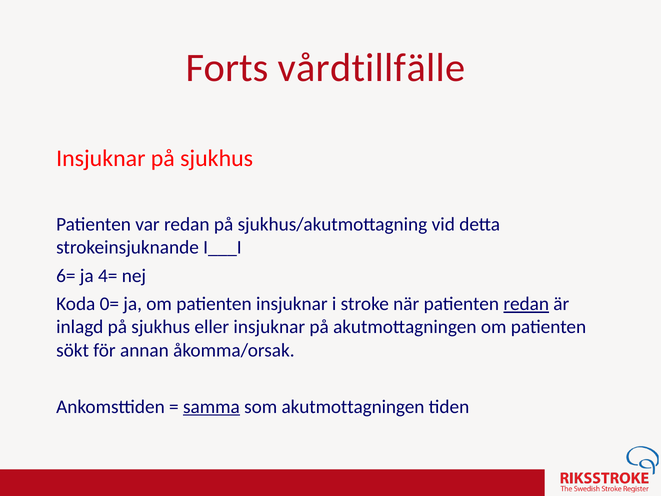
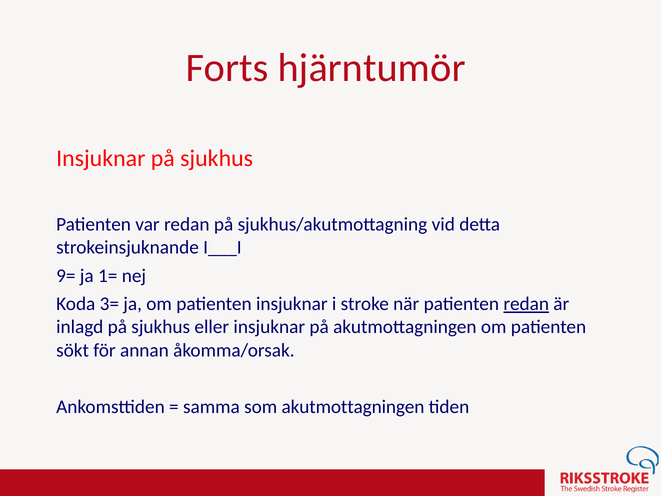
vårdtillfälle: vårdtillfälle -> hjärntumör (372, 68)
6=: 6= -> 9= (66, 275)
4=: 4= -> 1= (108, 275)
0=: 0= -> 3= (109, 304)
samma underline: present -> none (211, 407)
